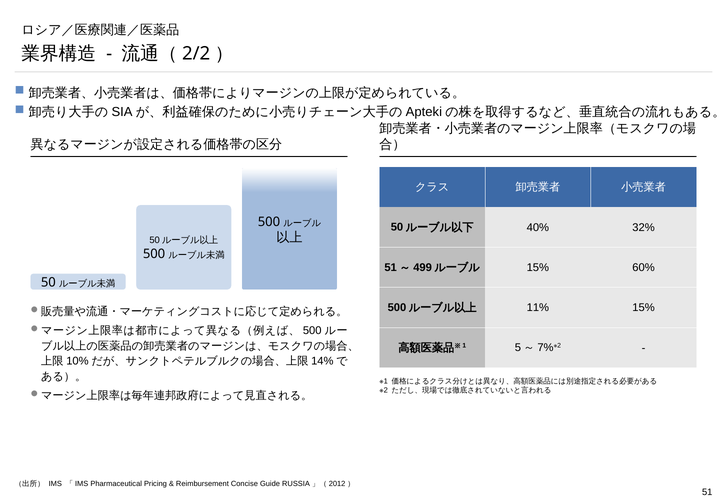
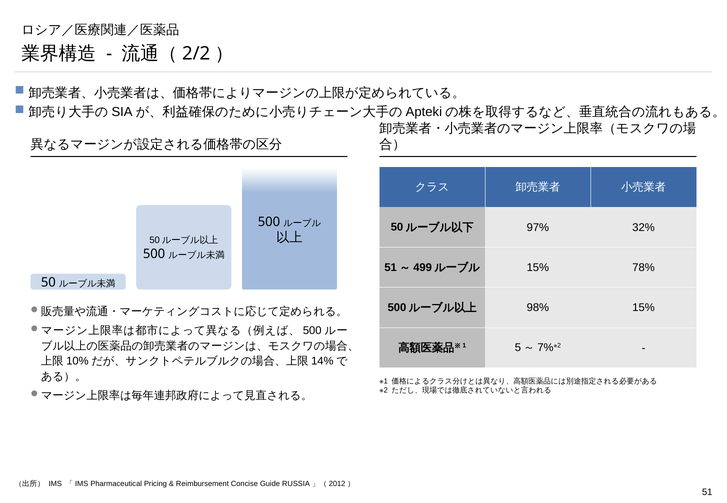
40%: 40% -> 97% (538, 228)
60%: 60% -> 78% (644, 268)
11%: 11% -> 98% (538, 308)
